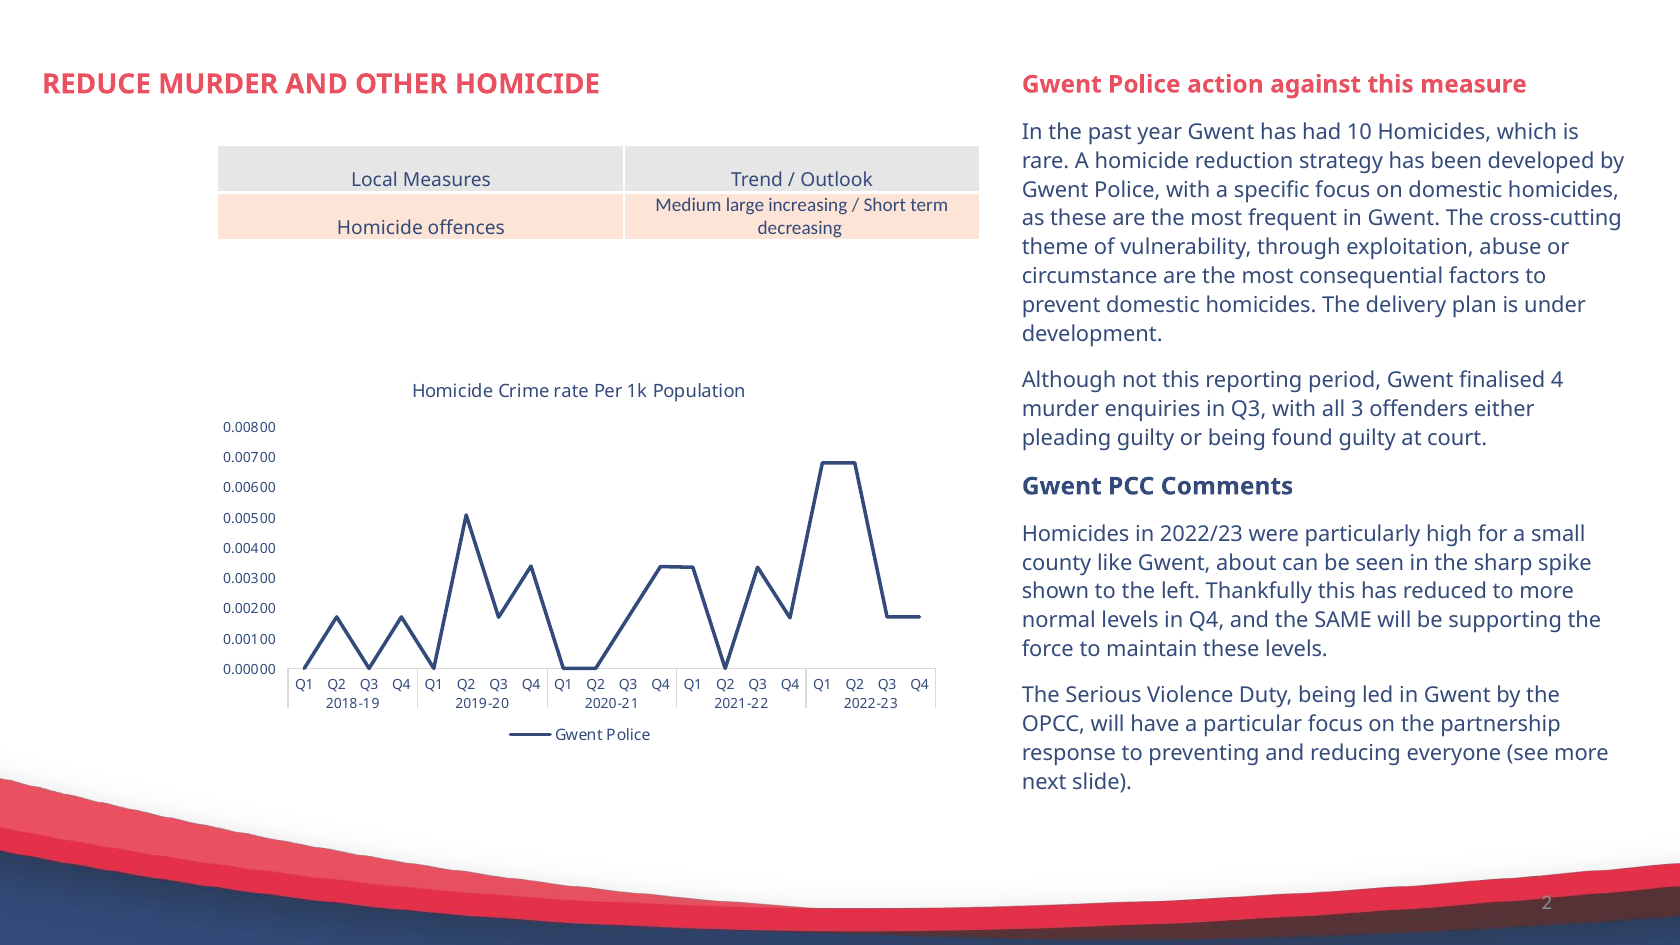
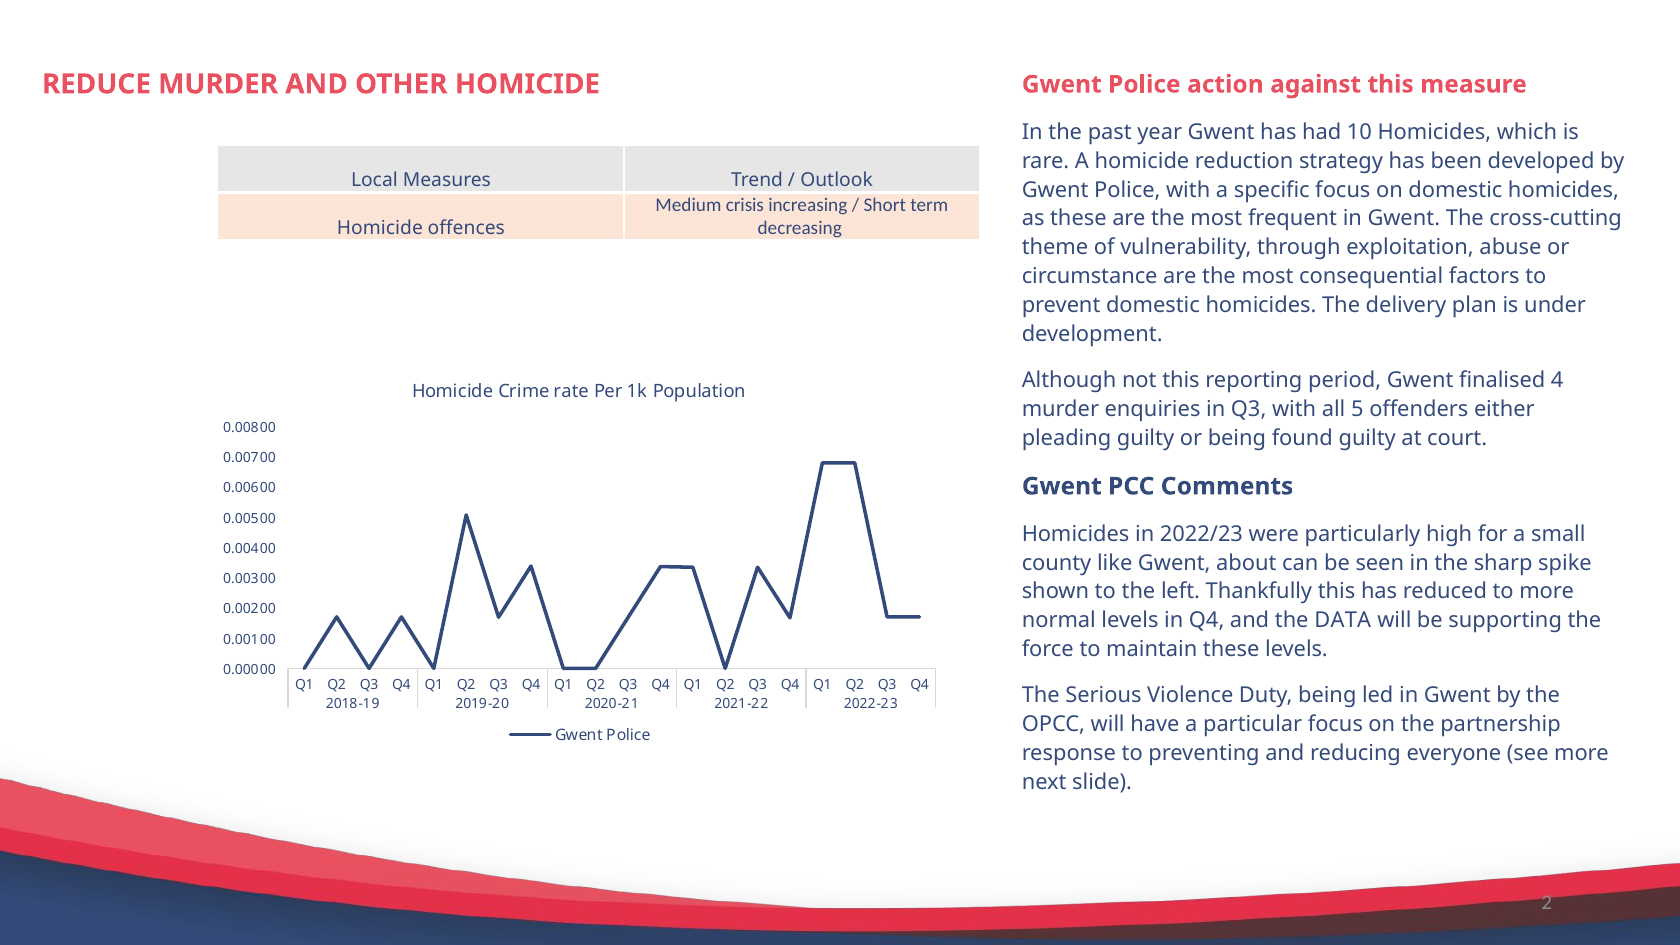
large: large -> crisis (745, 205)
3: 3 -> 5 (1357, 409)
SAME: SAME -> DATA (1343, 621)
